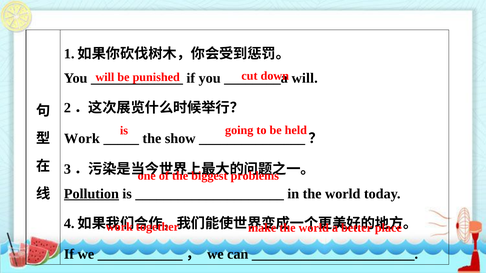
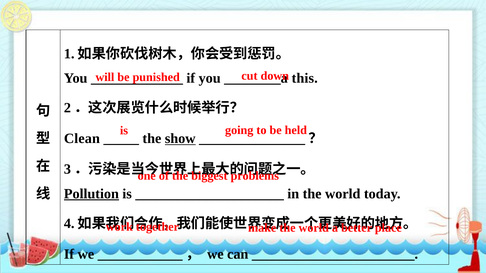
will: will -> this (305, 78)
Work: Work -> Clean (82, 139)
show underline: none -> present (180, 139)
